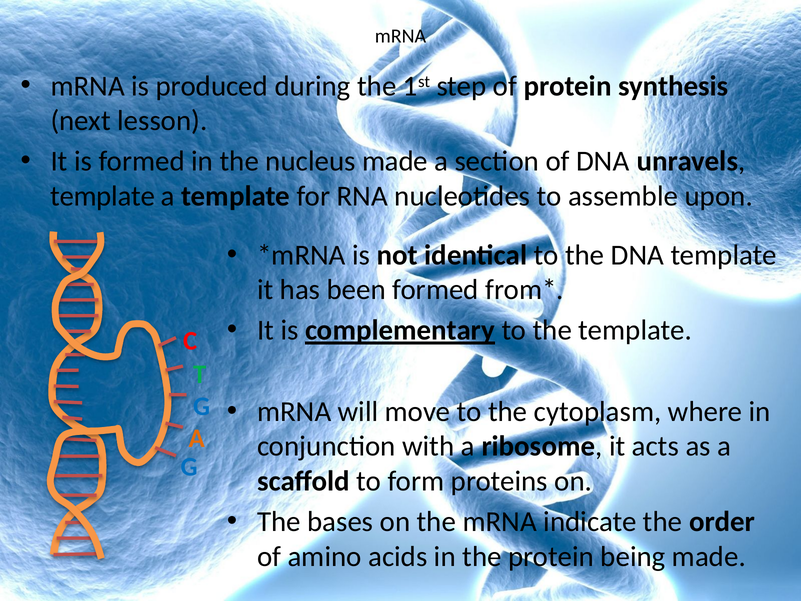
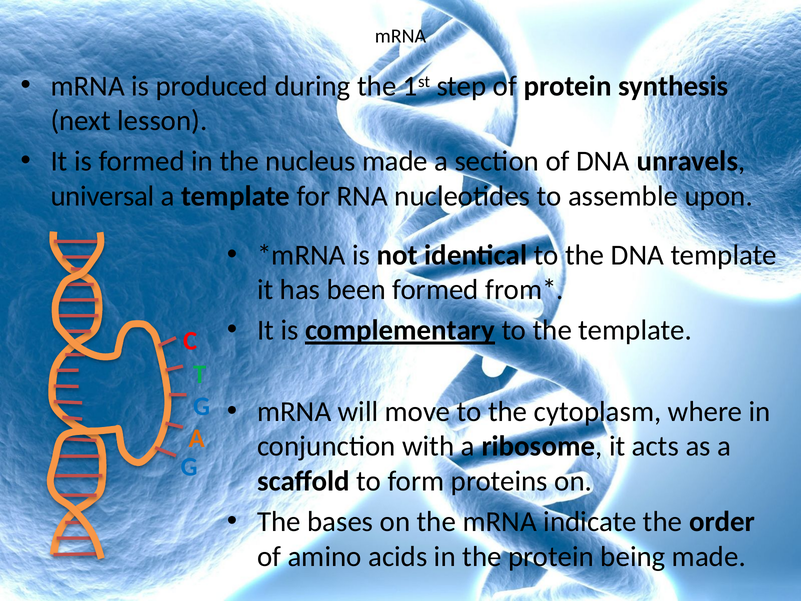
template: template -> universal (103, 196)
